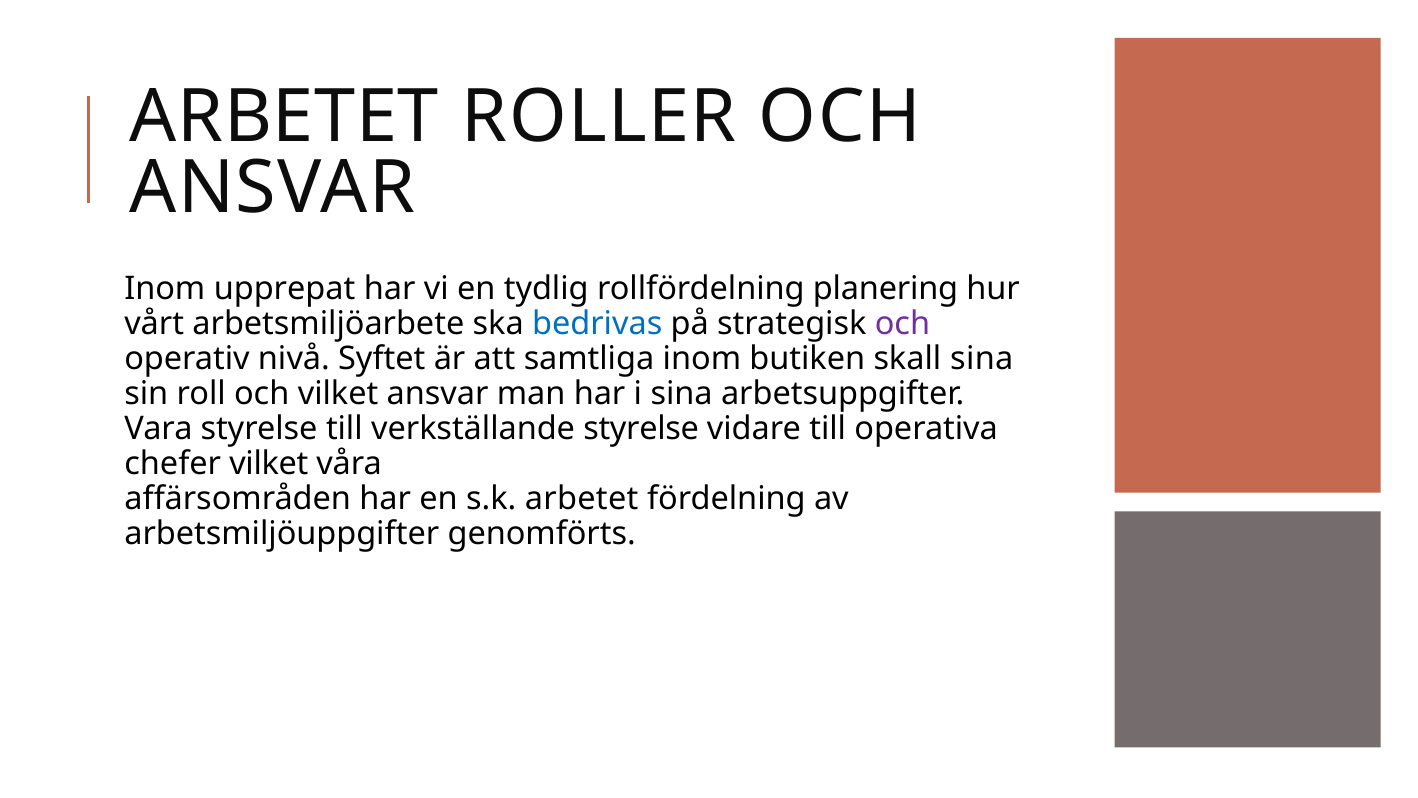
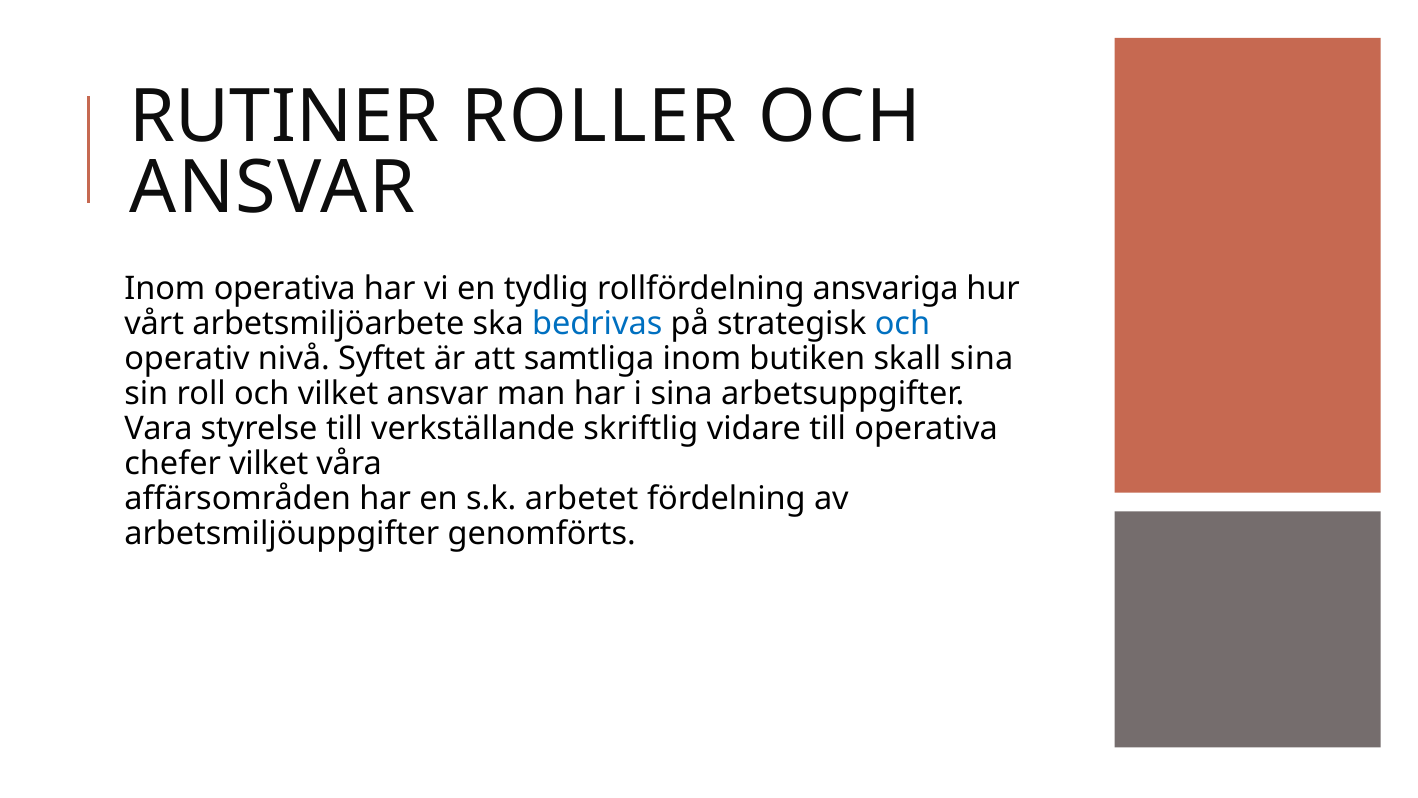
ARBETET: ARBETET -> RUTINER (285, 117)
Inom upprepat: upprepat -> operativa (285, 289)
planering: planering -> ansvariga (886, 289)
och colour: purple -> blue (902, 324)
verkställande styrelse: styrelse -> skriftlig (641, 429)
